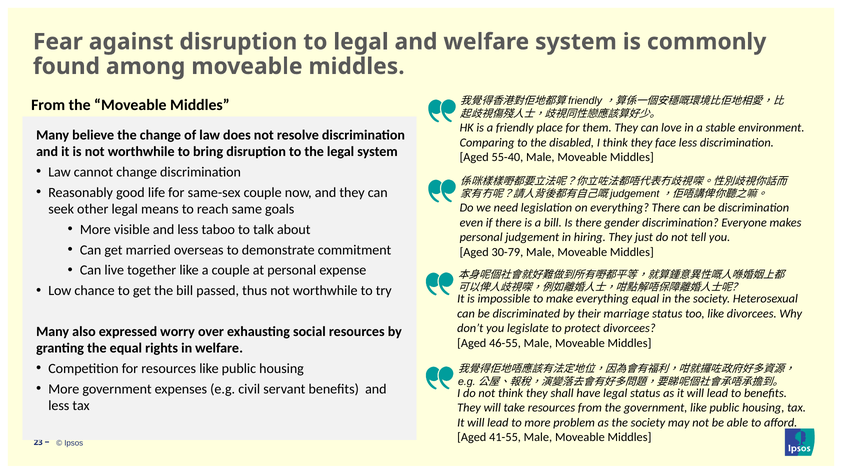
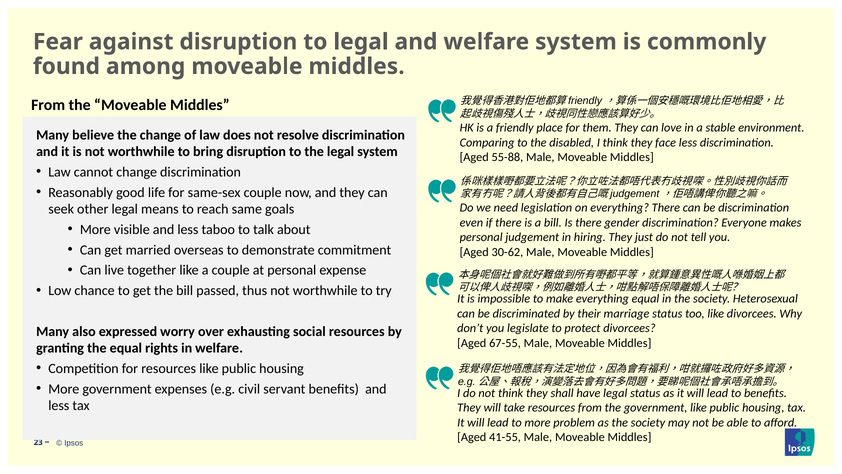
55-40: 55-40 -> 55-88 (507, 157)
30-79: 30-79 -> 30-62 (507, 252)
46-55: 46-55 -> 67-55 (505, 343)
